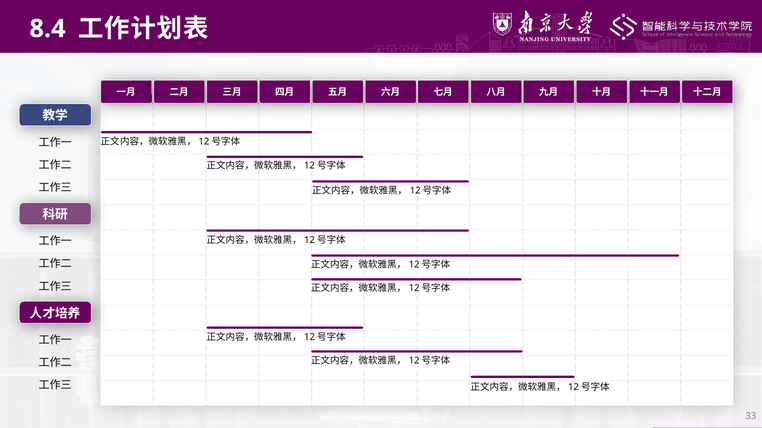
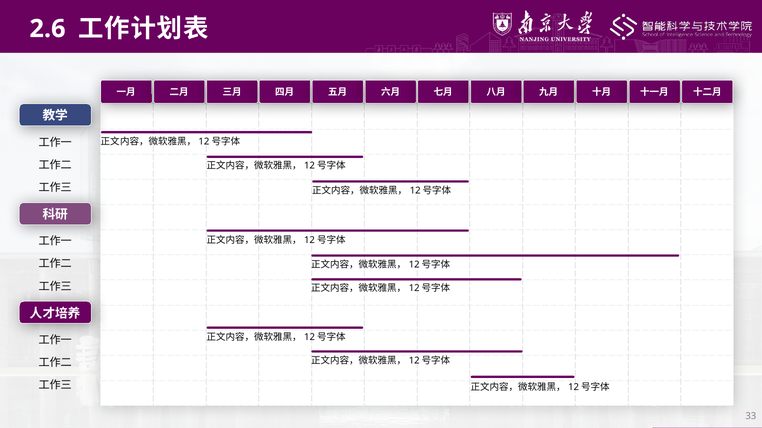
8.4: 8.4 -> 2.6 (48, 29)
